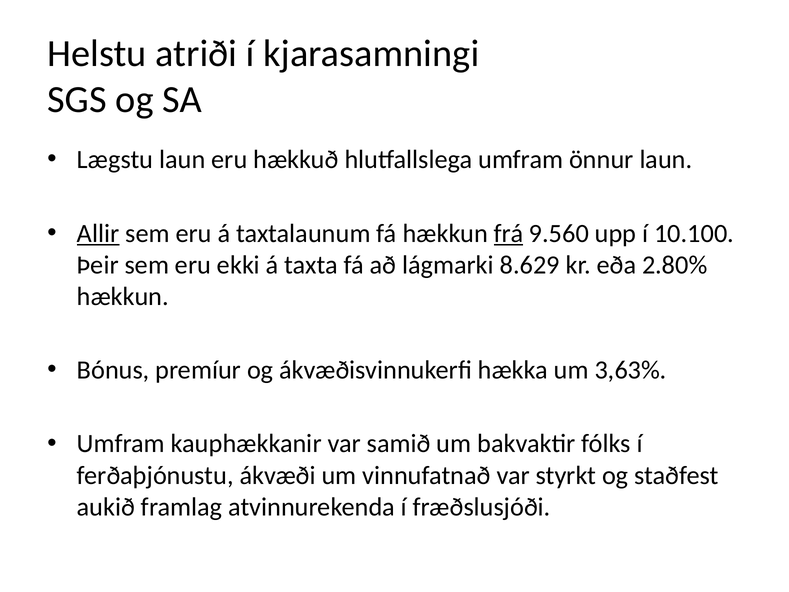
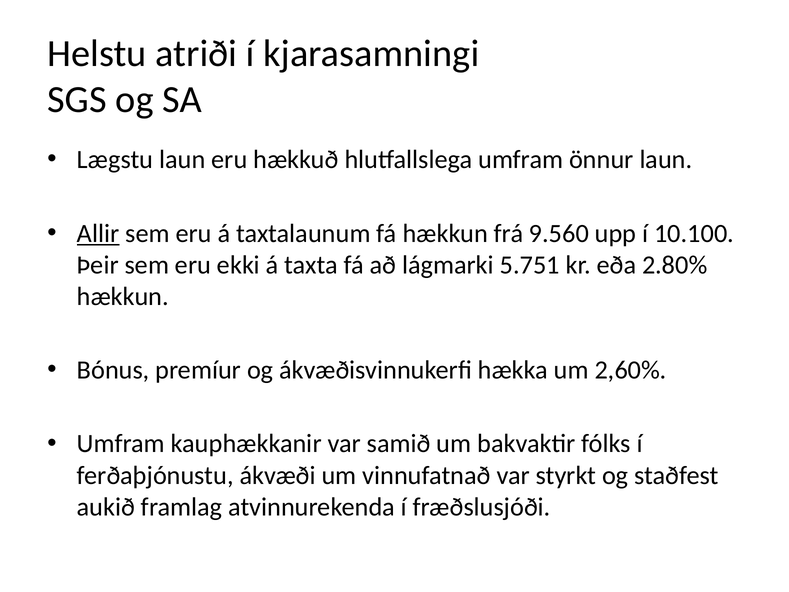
frá underline: present -> none (509, 233)
8.629: 8.629 -> 5.751 (530, 265)
3,63%: 3,63% -> 2,60% (631, 370)
